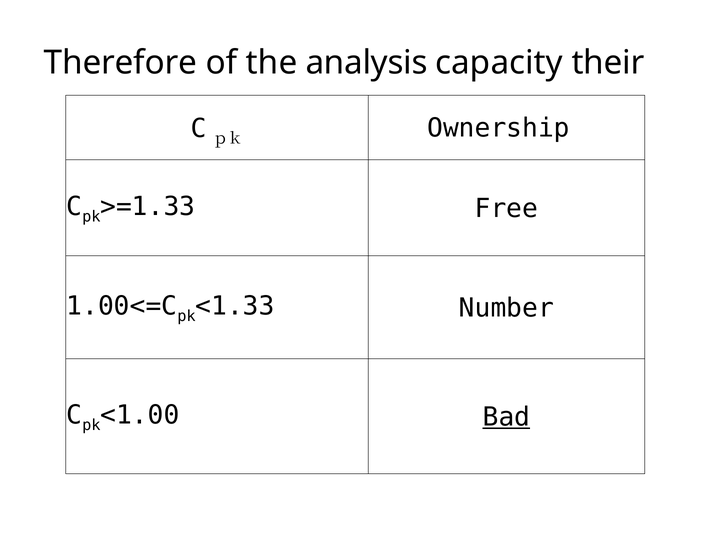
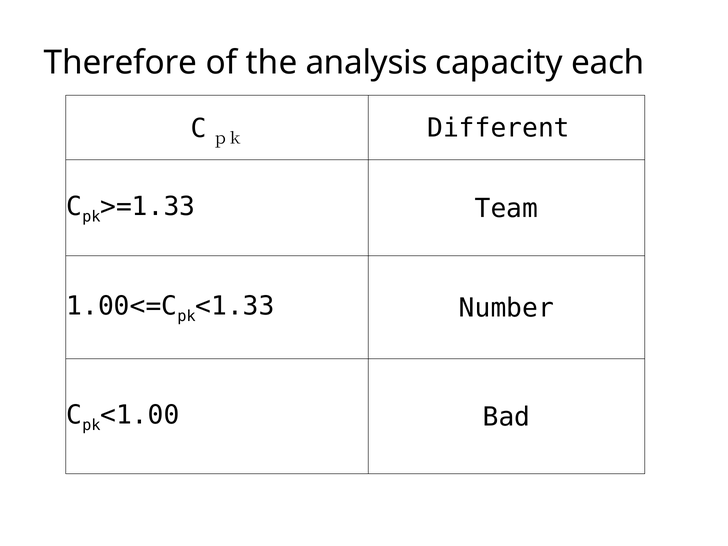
their: their -> each (608, 63)
Ownership: Ownership -> Different (498, 128)
Free: Free -> Team (506, 208)
Bad underline: present -> none (506, 417)
